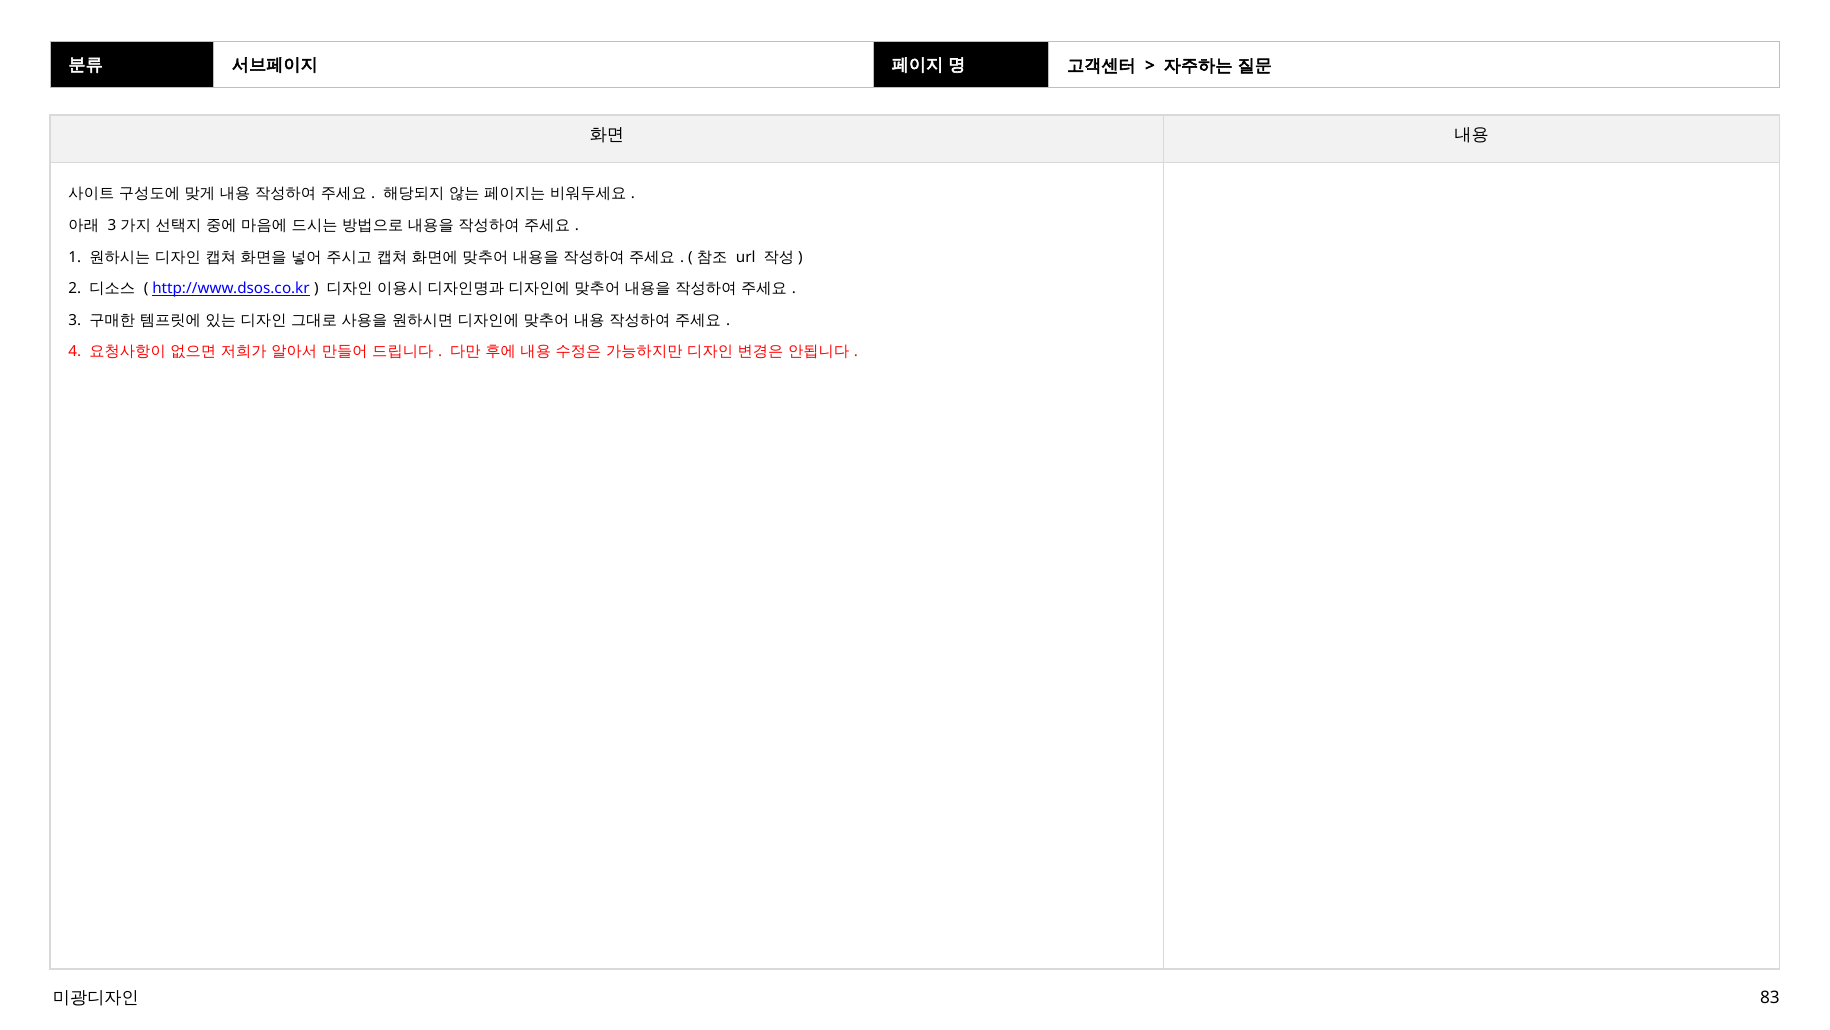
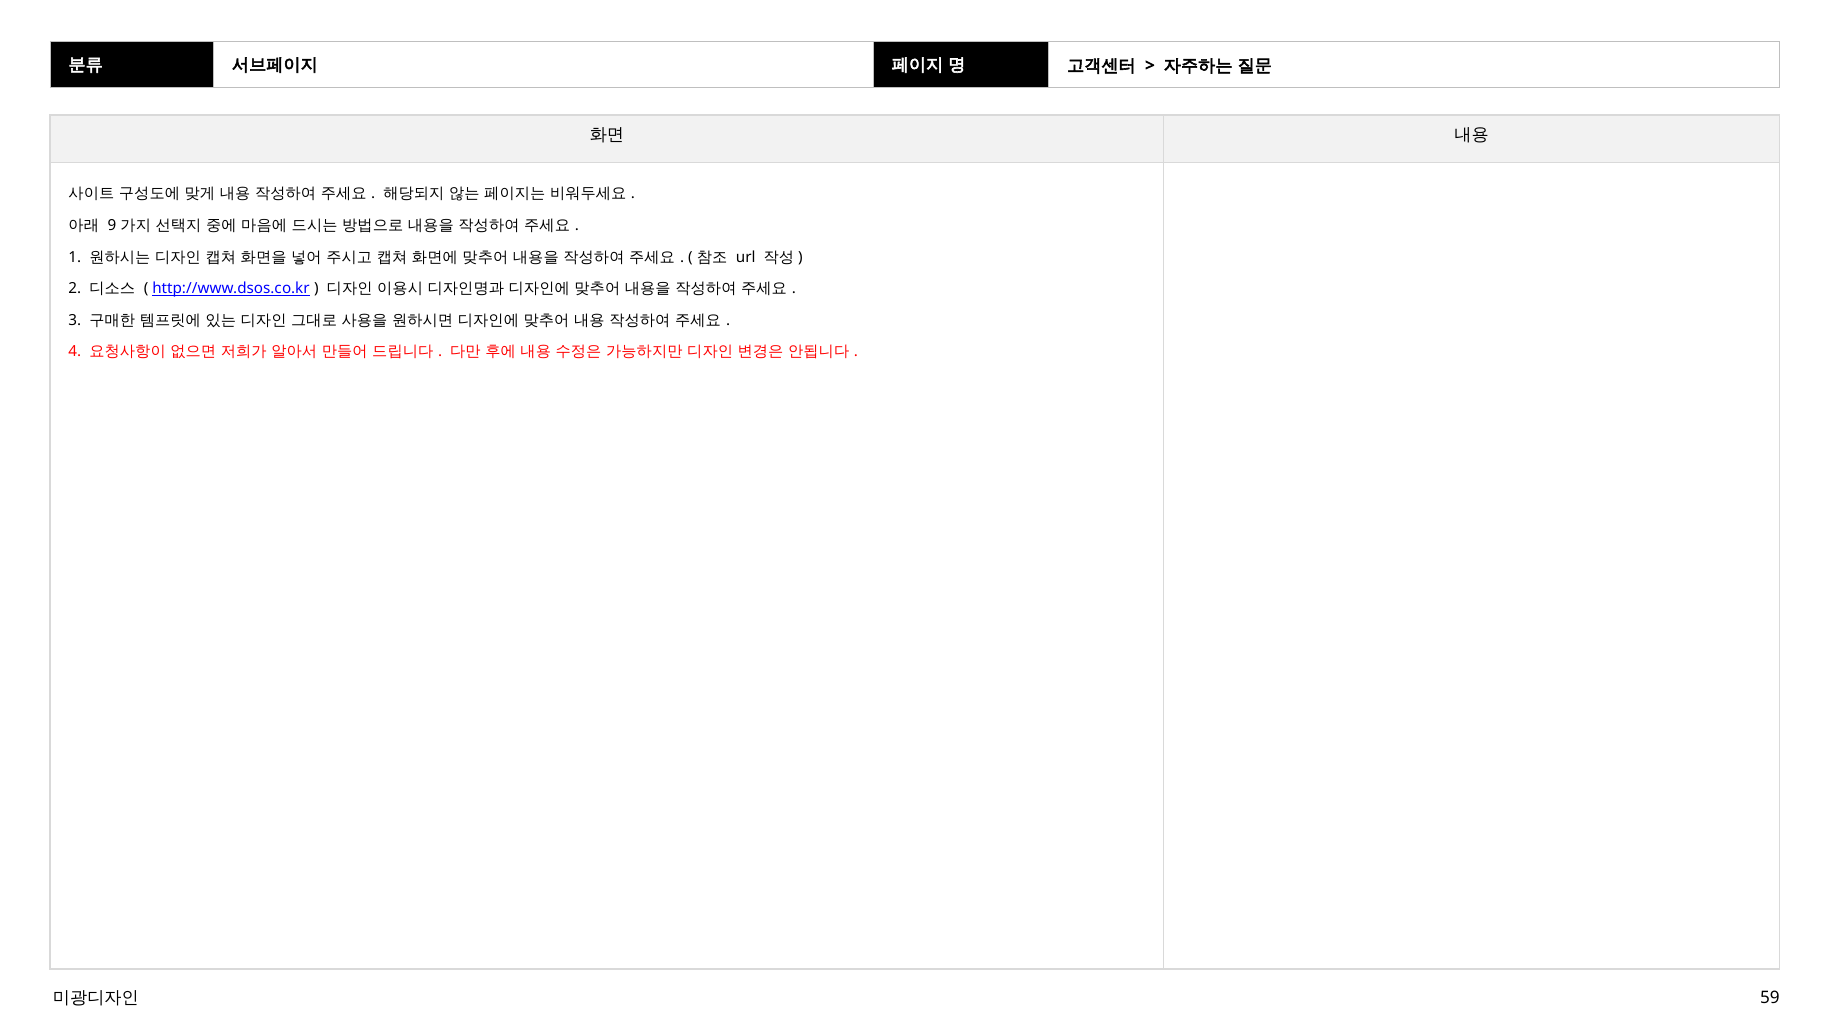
3: 3 -> 9 (112, 225)
83: 83 -> 59 (1770, 998)
